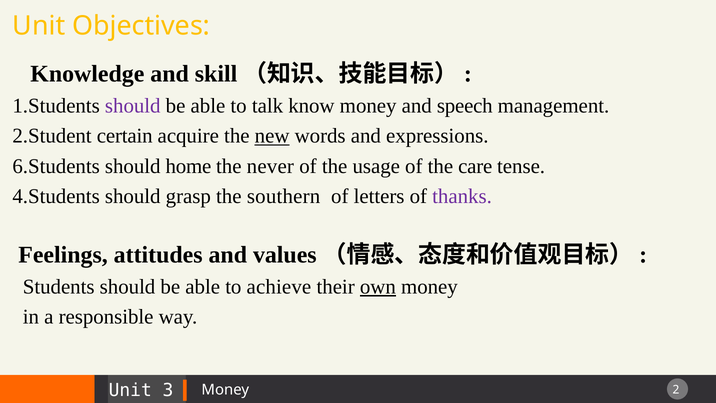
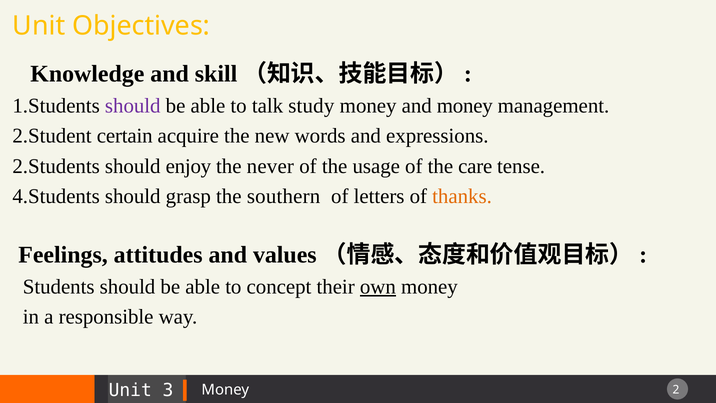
know: know -> study (311, 106)
and speech: speech -> money (465, 106)
new underline: present -> none (272, 136)
6.Students: 6.Students -> 2.Students (56, 166)
home: home -> enjoy (188, 166)
thanks colour: purple -> orange (462, 196)
achieve: achieve -> concept (279, 287)
